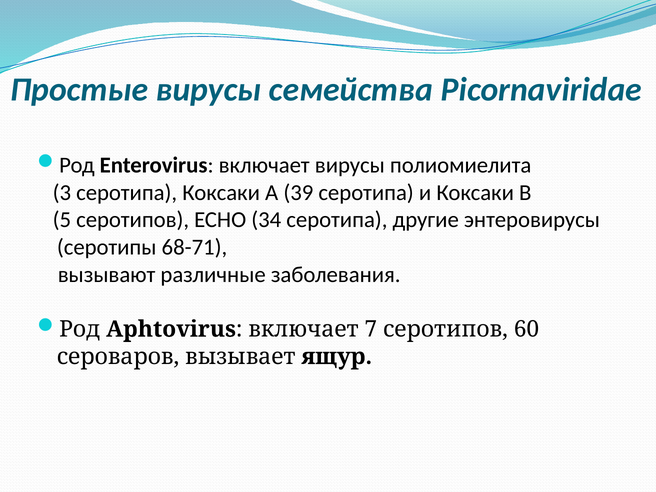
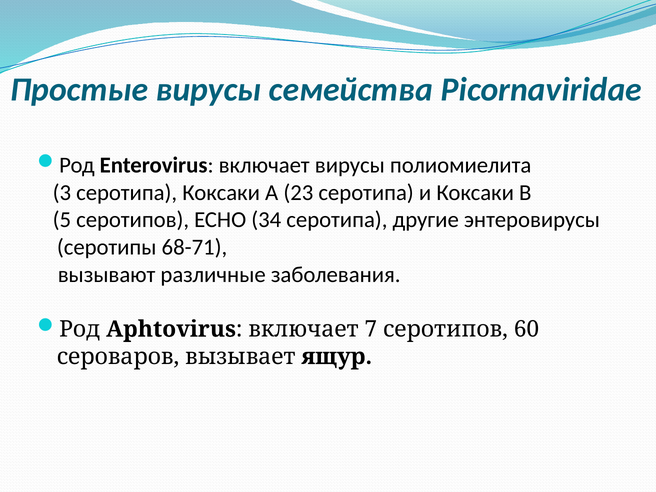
39: 39 -> 23 (298, 193)
